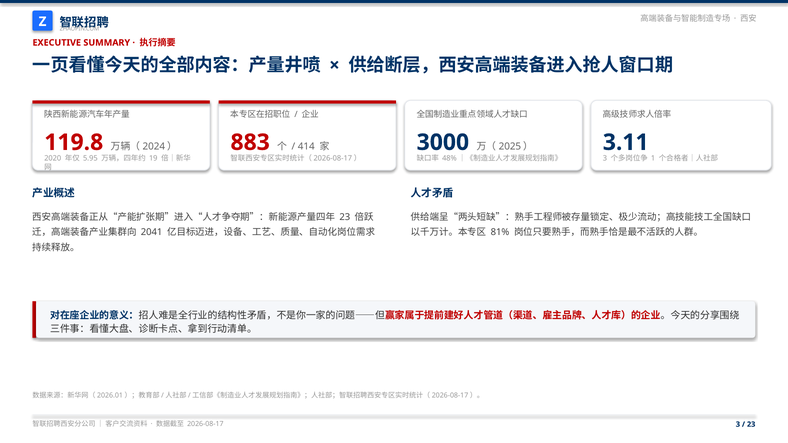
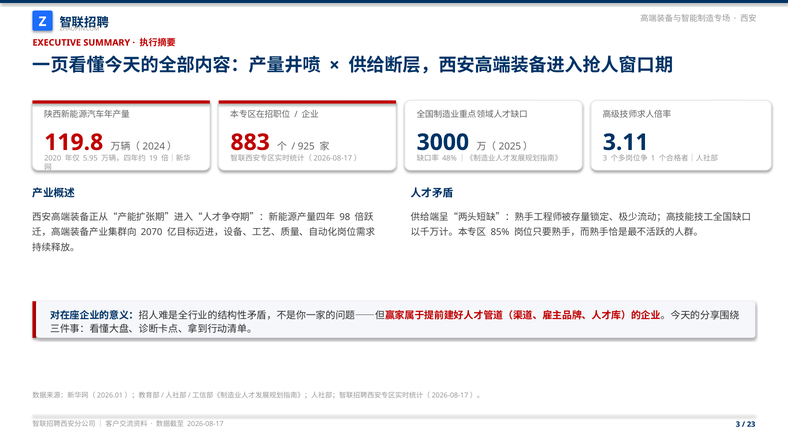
414: 414 -> 925 (306, 147)
23: 23 -> 98 (345, 217)
81%: 81% -> 85% (500, 232)
2041: 2041 -> 2070 (152, 232)
